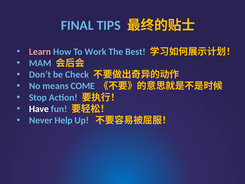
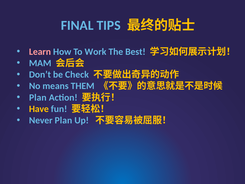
COME: COME -> THEM (83, 86)
Stop: Stop -> Plan (38, 97)
Have colour: white -> yellow (39, 109)
Never Help: Help -> Plan (63, 120)
